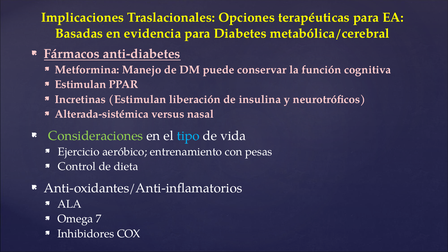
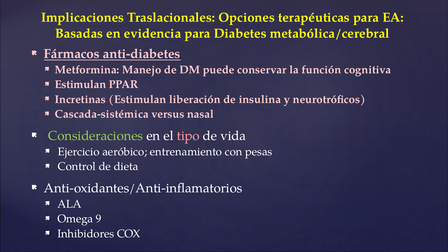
Alterada-sistémica: Alterada-sistémica -> Cascada-sistémica (102, 114)
tipo colour: light blue -> pink (188, 136)
7: 7 -> 9 (99, 219)
